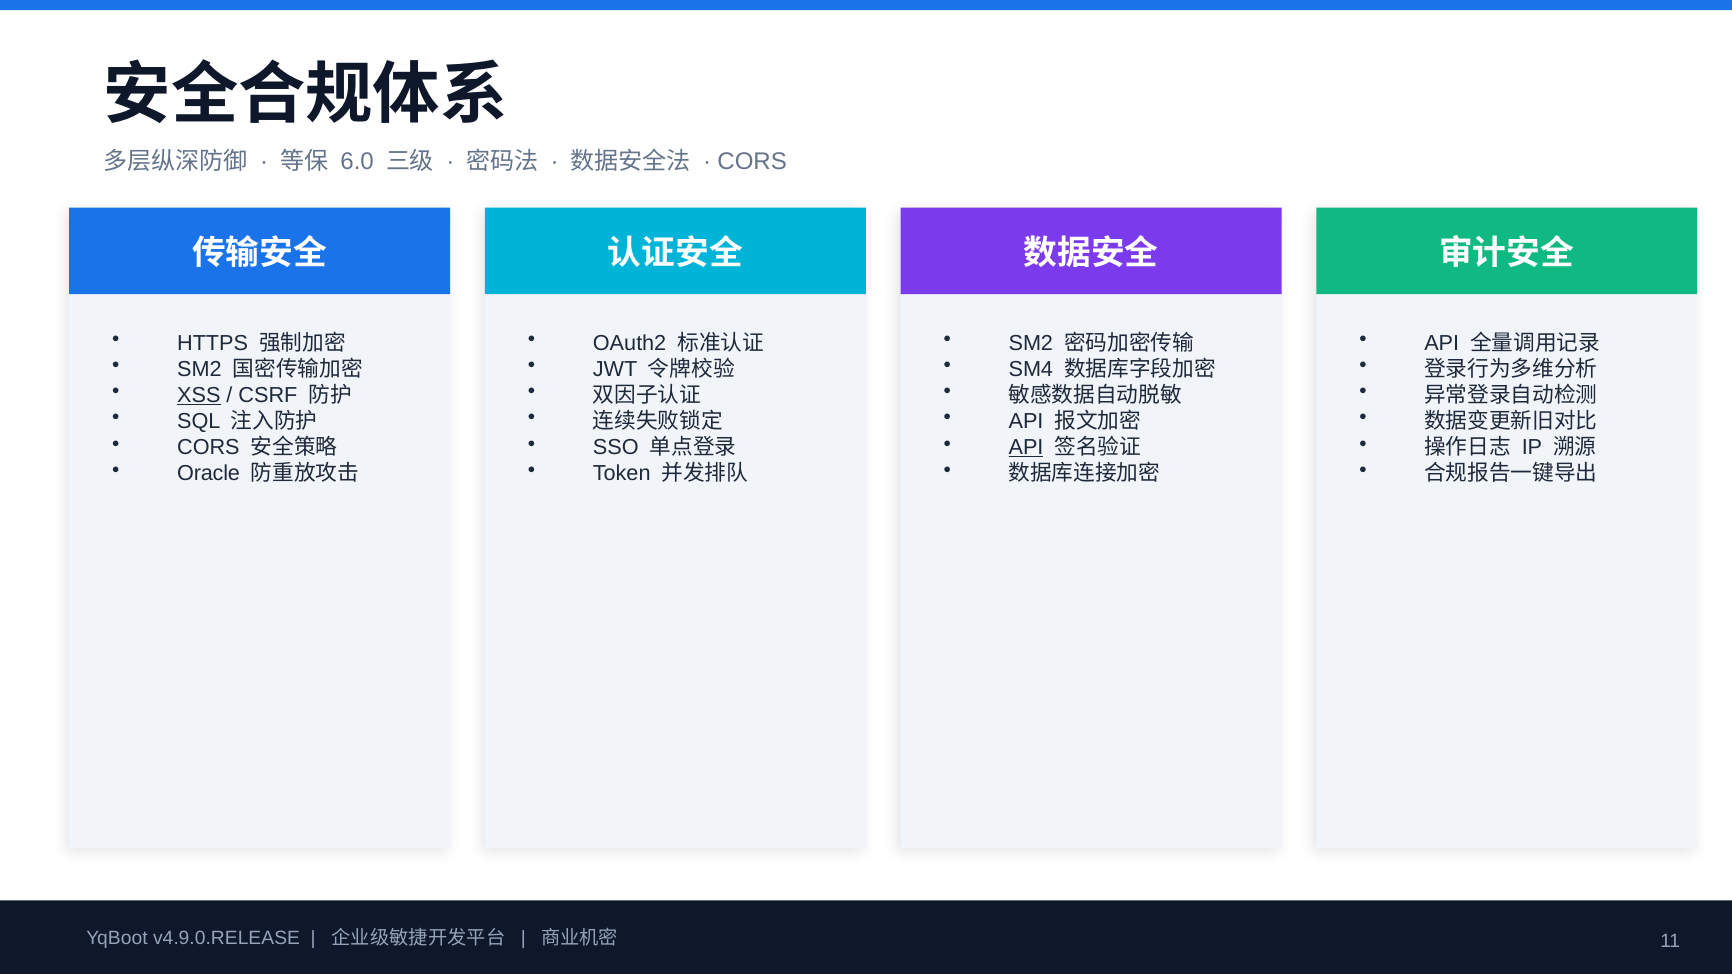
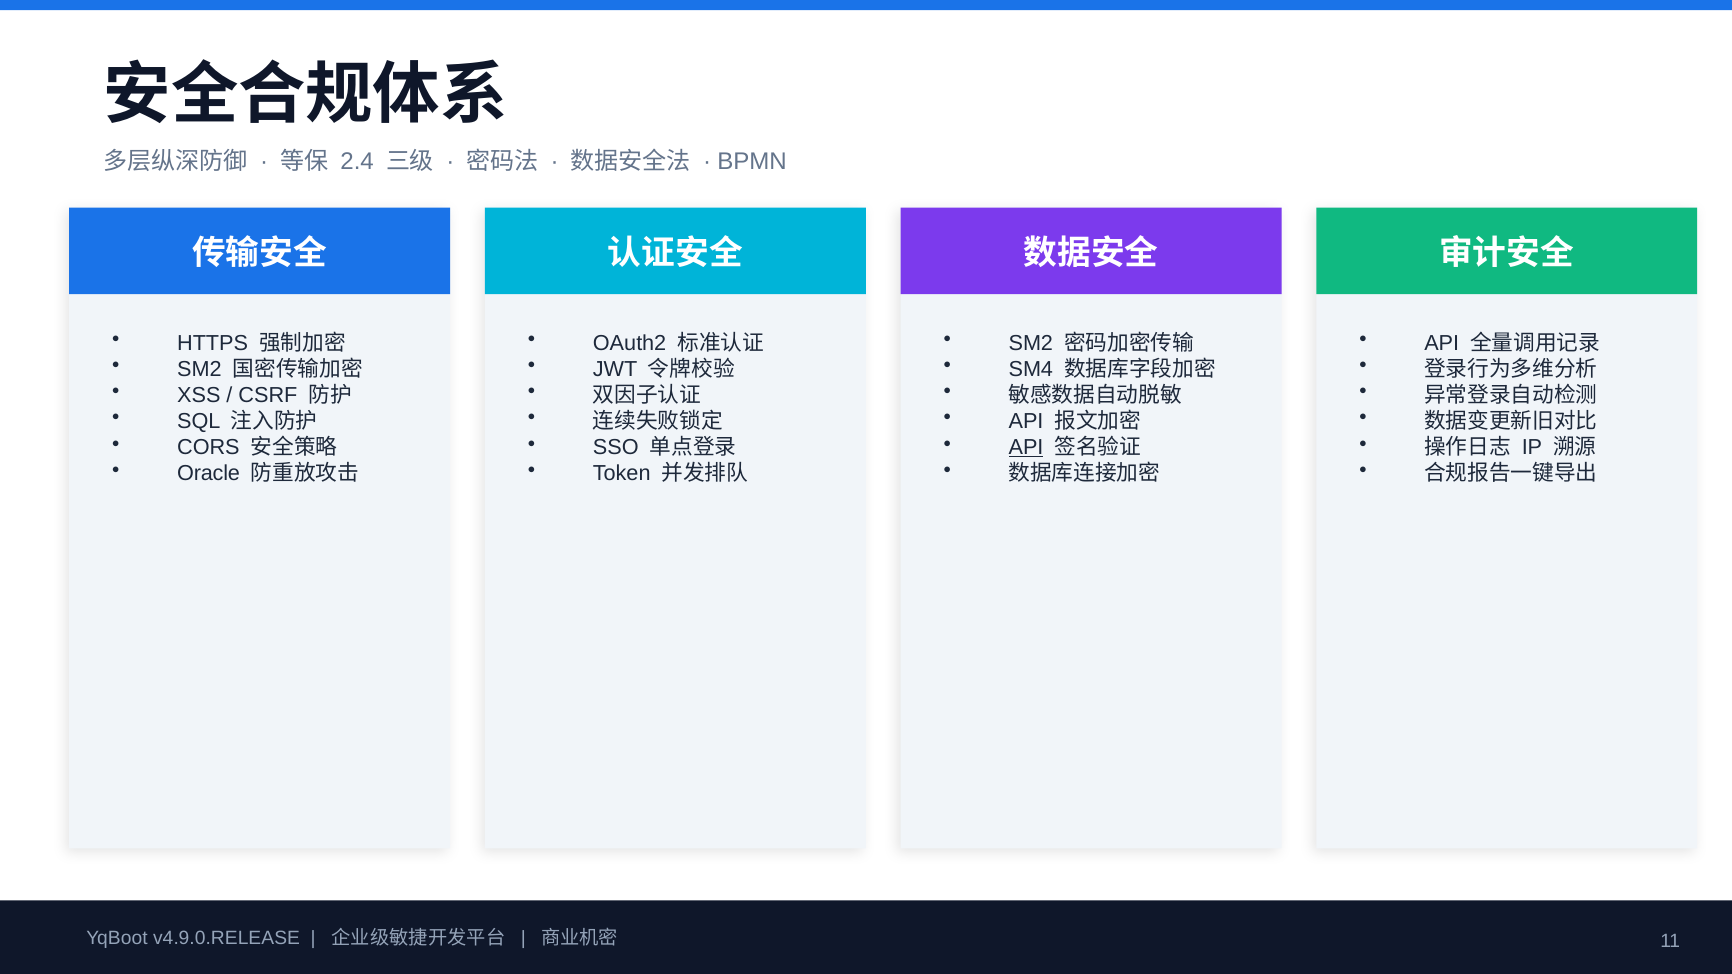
6.0: 6.0 -> 2.4 (357, 162)
CORS: CORS -> BPMN (752, 162)
XSS underline: present -> none (199, 396)
